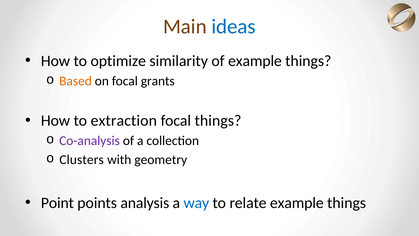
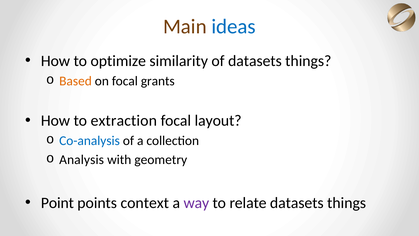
of example: example -> datasets (255, 61)
focal things: things -> layout (218, 121)
Co-analysis colour: purple -> blue (90, 141)
Clusters: Clusters -> Analysis (82, 160)
analysis: analysis -> context (145, 203)
way colour: blue -> purple (196, 203)
relate example: example -> datasets (297, 203)
